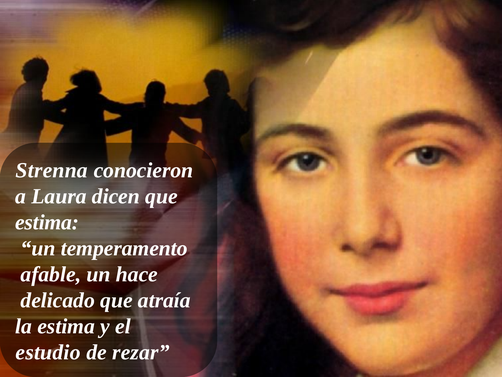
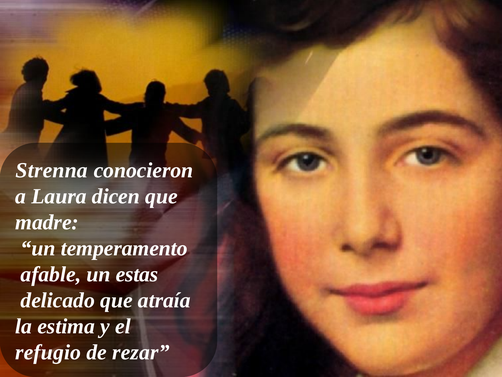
estima: estima -> madre (47, 222)
hace: hace -> estas (137, 274)
estudio: estudio -> refugio (48, 352)
